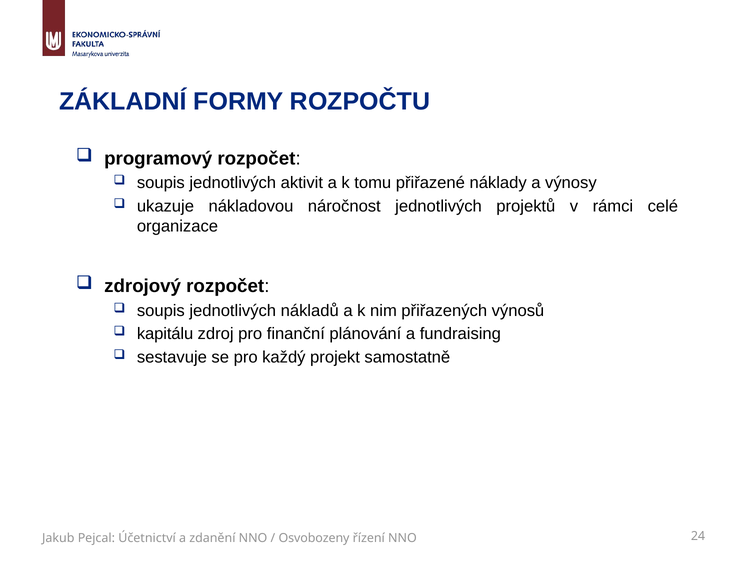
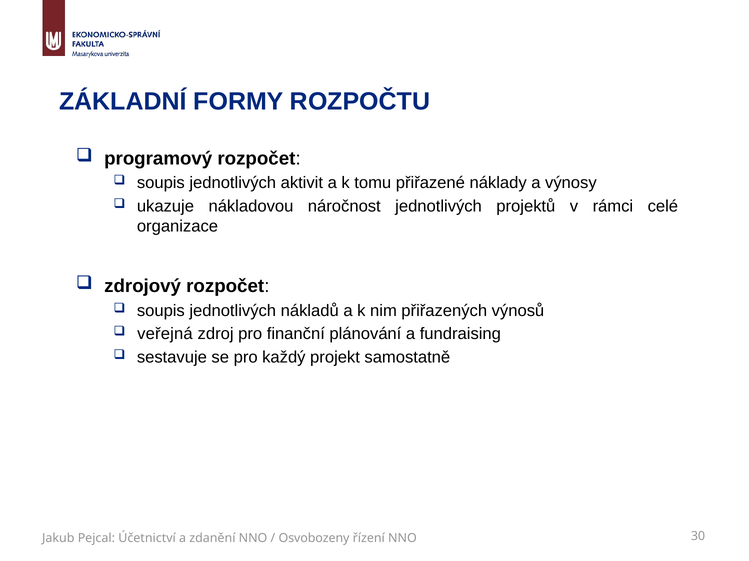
kapitálu: kapitálu -> veřejná (165, 334)
24: 24 -> 30 (698, 537)
